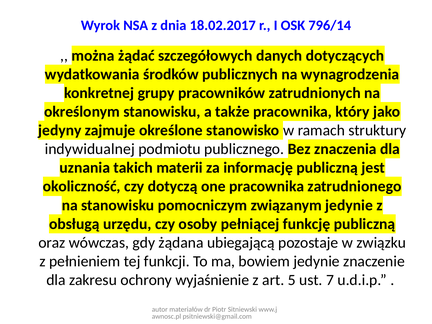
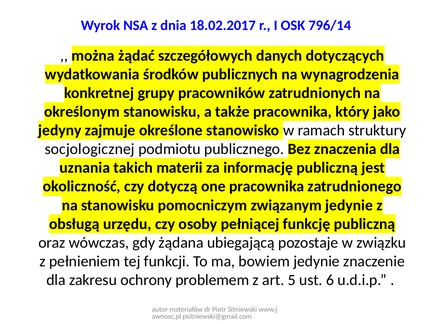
indywidualnej: indywidualnej -> socjologicznej (90, 149)
wyjaśnienie: wyjaśnienie -> problemem (212, 280)
7: 7 -> 6 (330, 280)
